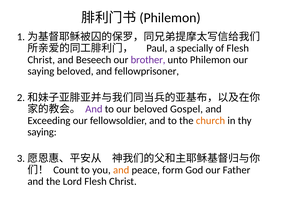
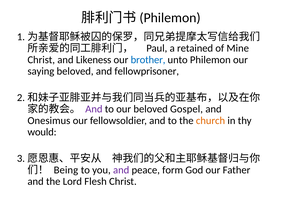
specially: specially -> retained (195, 48)
of Flesh: Flesh -> Mine (238, 48)
Beseech: Beseech -> Likeness (94, 60)
brother colour: purple -> blue (148, 60)
Exceeding: Exceeding -> Onesimus (49, 120)
saying: saying -> would (42, 132)
Count: Count -> Being (66, 170)
and colour: orange -> purple (121, 170)
